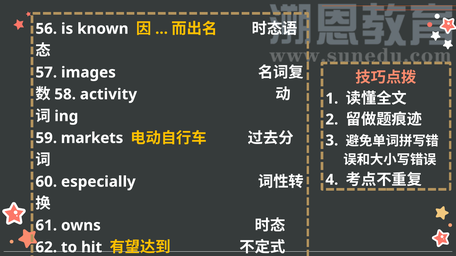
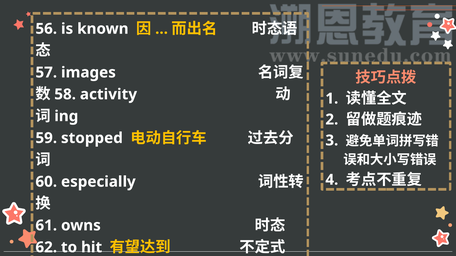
markets: markets -> stopped (92, 138)
